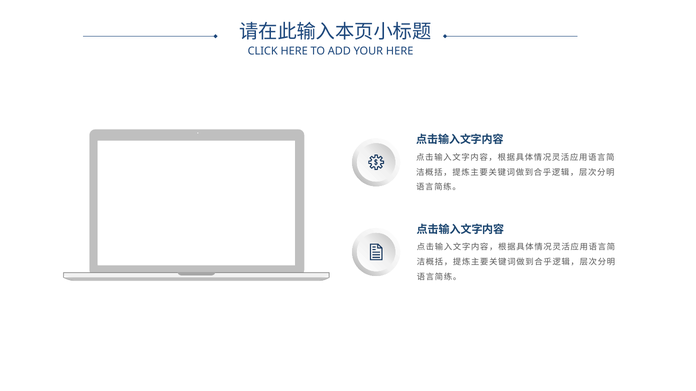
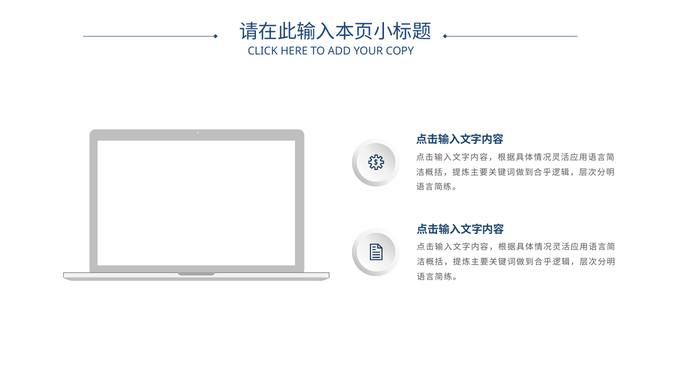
YOUR HERE: HERE -> COPY (400, 51)
